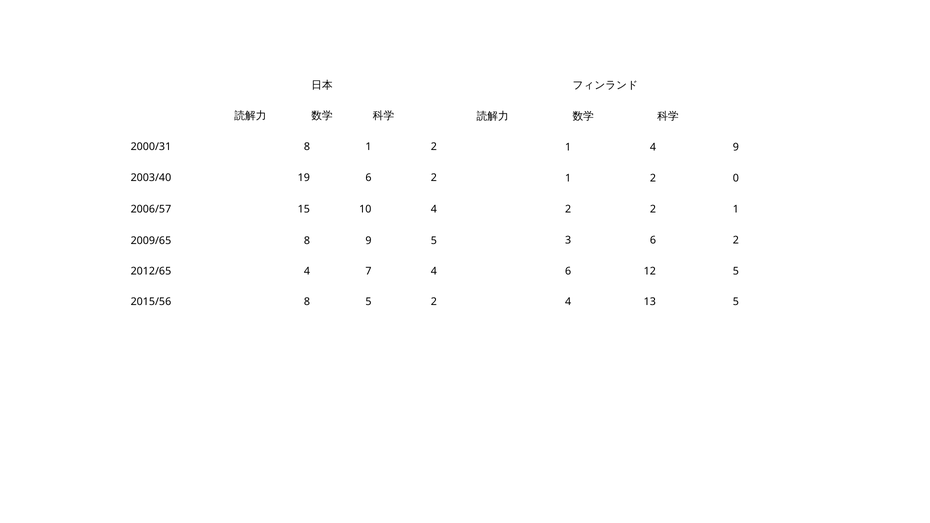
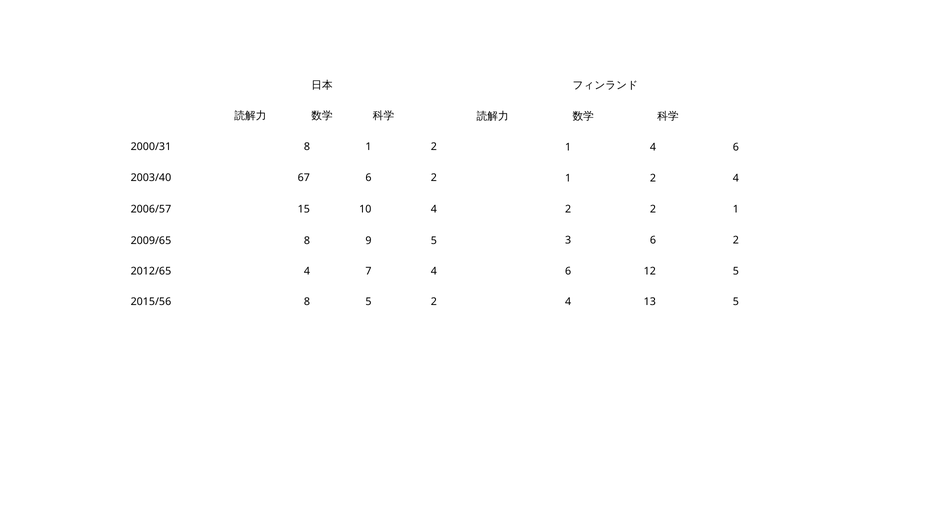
4 9: 9 -> 6 (736, 148)
19: 19 -> 67 (304, 178)
2 0: 0 -> 4 (736, 178)
